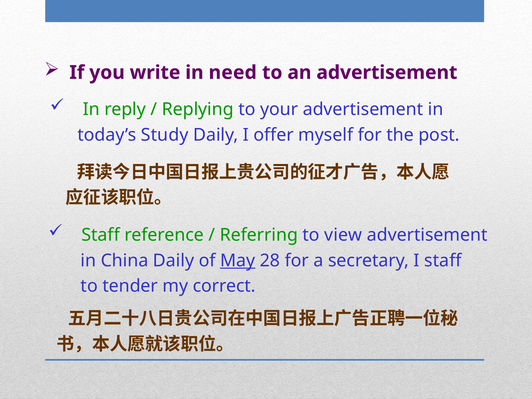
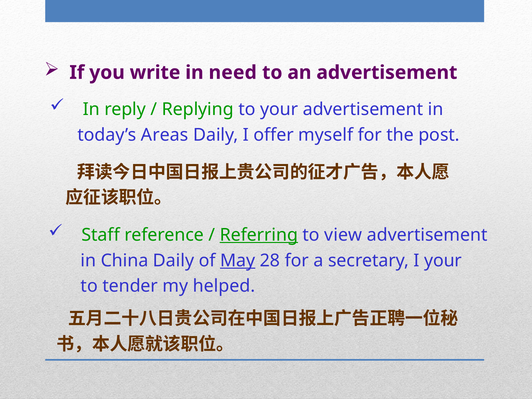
Study: Study -> Areas (165, 135)
Referring underline: none -> present (259, 235)
I staff: staff -> your (443, 261)
correct: correct -> helped (224, 286)
